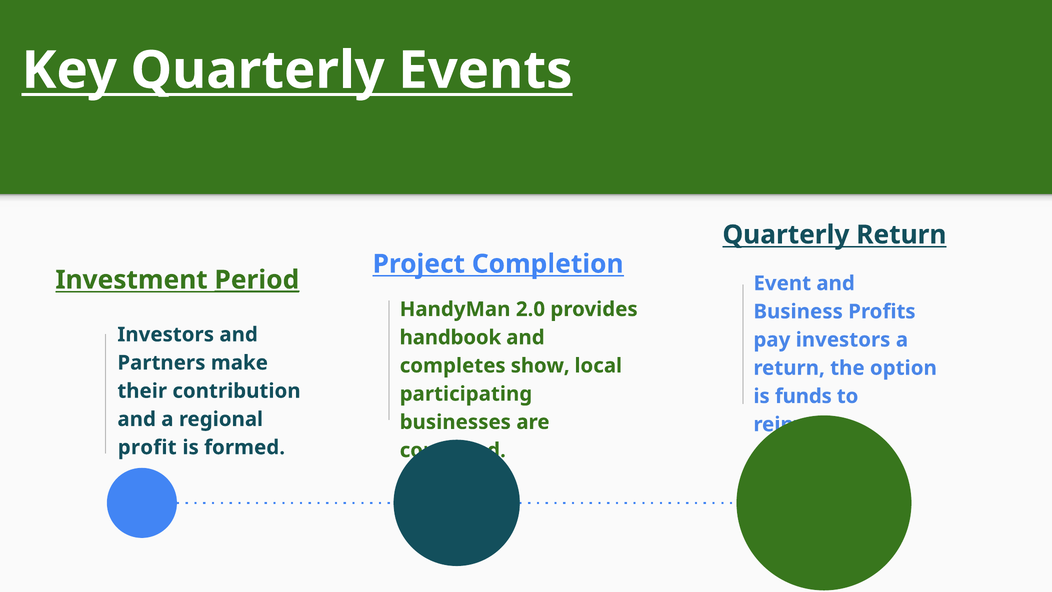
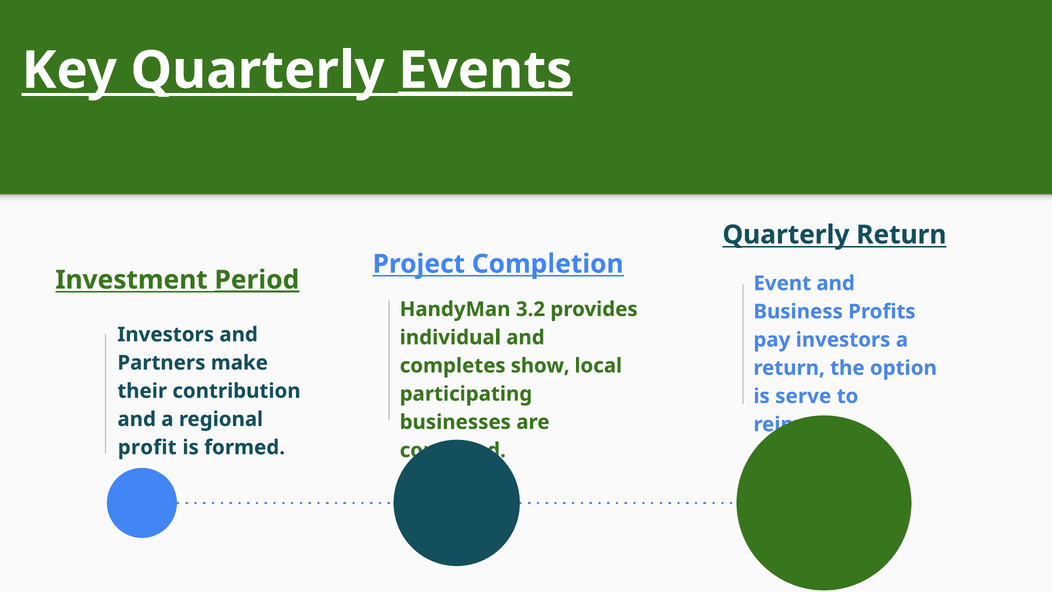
Events underline: none -> present (485, 70)
2.0: 2.0 -> 3.2 (530, 309)
handbook: handbook -> individual (450, 337)
funds: funds -> serve (803, 396)
